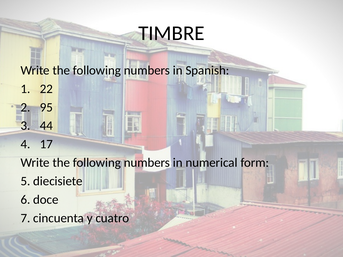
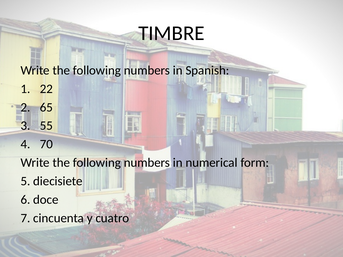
95: 95 -> 65 (46, 107)
44: 44 -> 55 (46, 126)
17: 17 -> 70 (46, 144)
